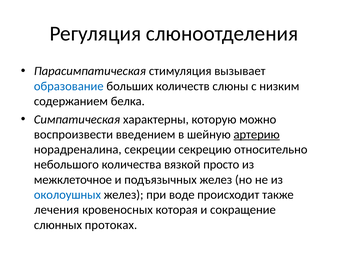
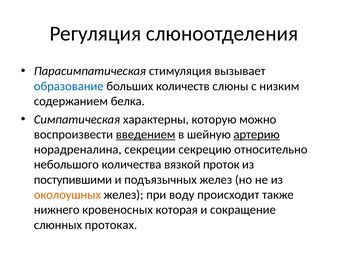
введением underline: none -> present (146, 134)
просто: просто -> проток (221, 165)
межклеточное: межклеточное -> поступившими (73, 180)
околоушных colour: blue -> orange (67, 195)
воде: воде -> воду (182, 195)
лечения: лечения -> нижнего (57, 210)
